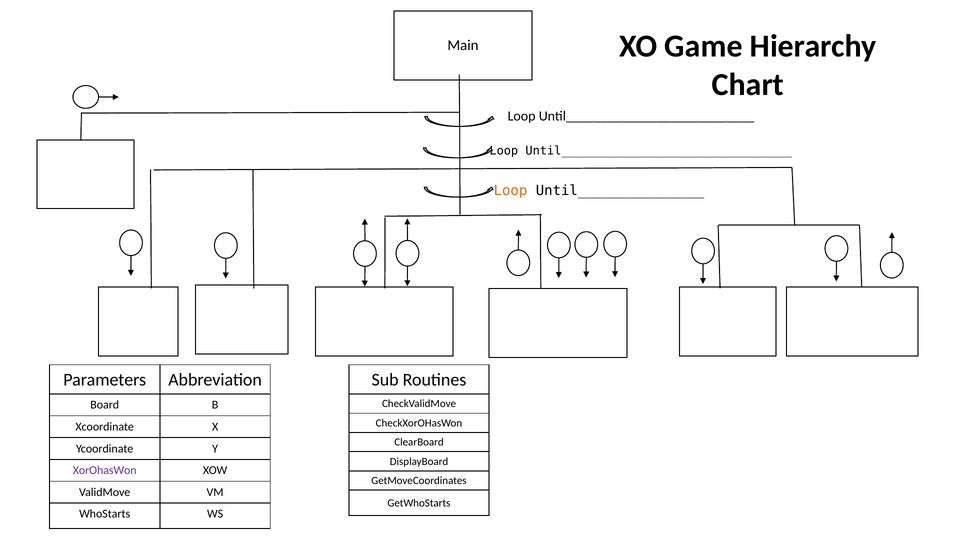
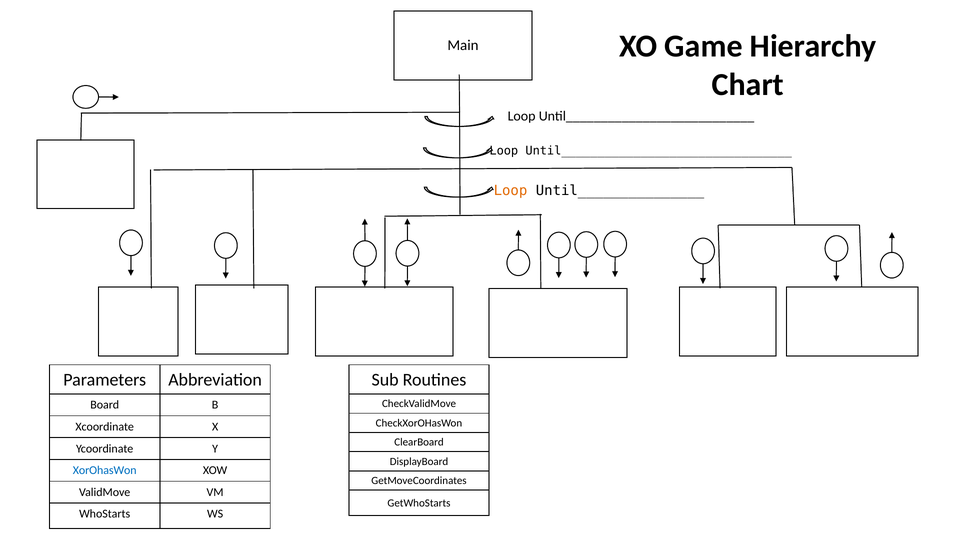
XorOhasWon colour: purple -> blue (105, 470)
